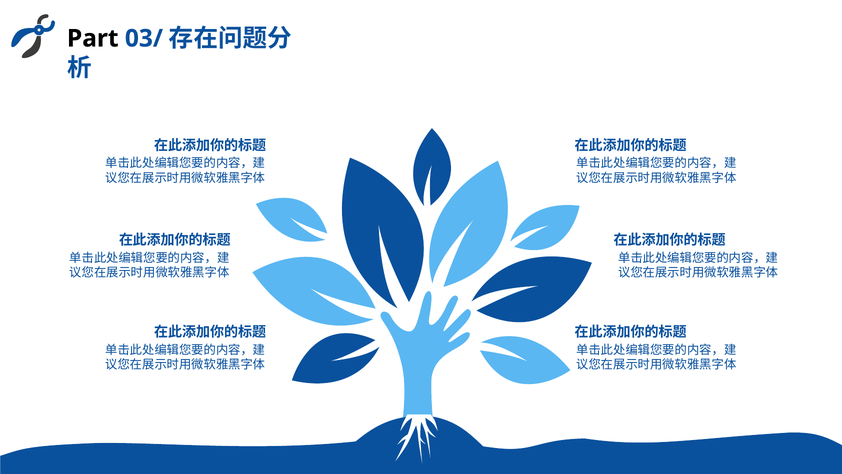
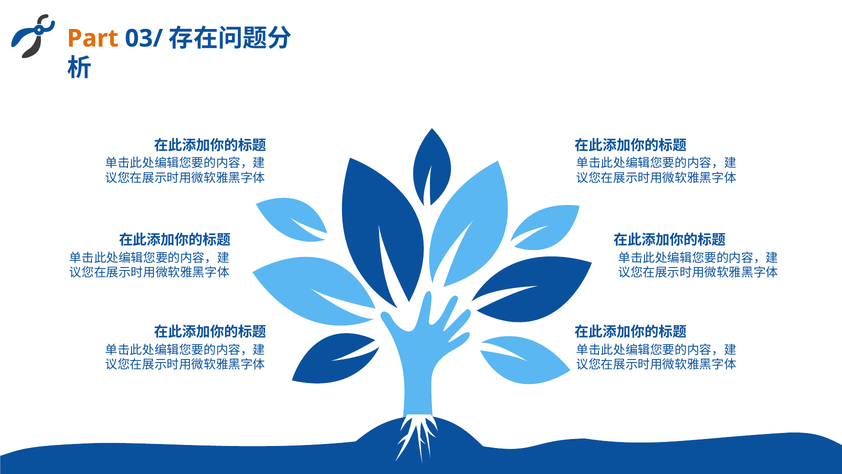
Part colour: black -> orange (93, 38)
